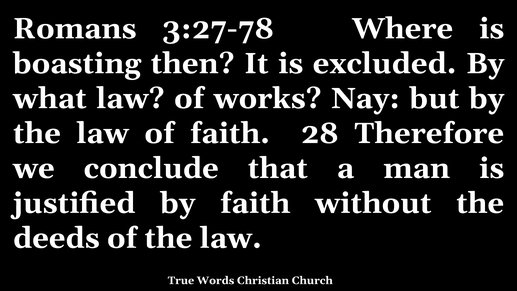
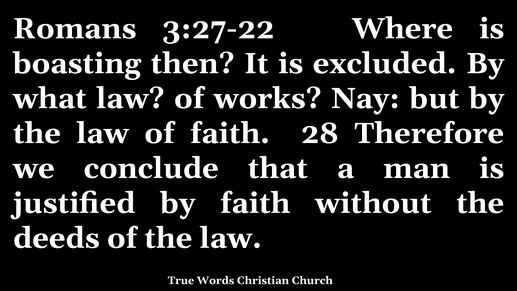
3:27-78: 3:27-78 -> 3:27-22 (218, 29)
